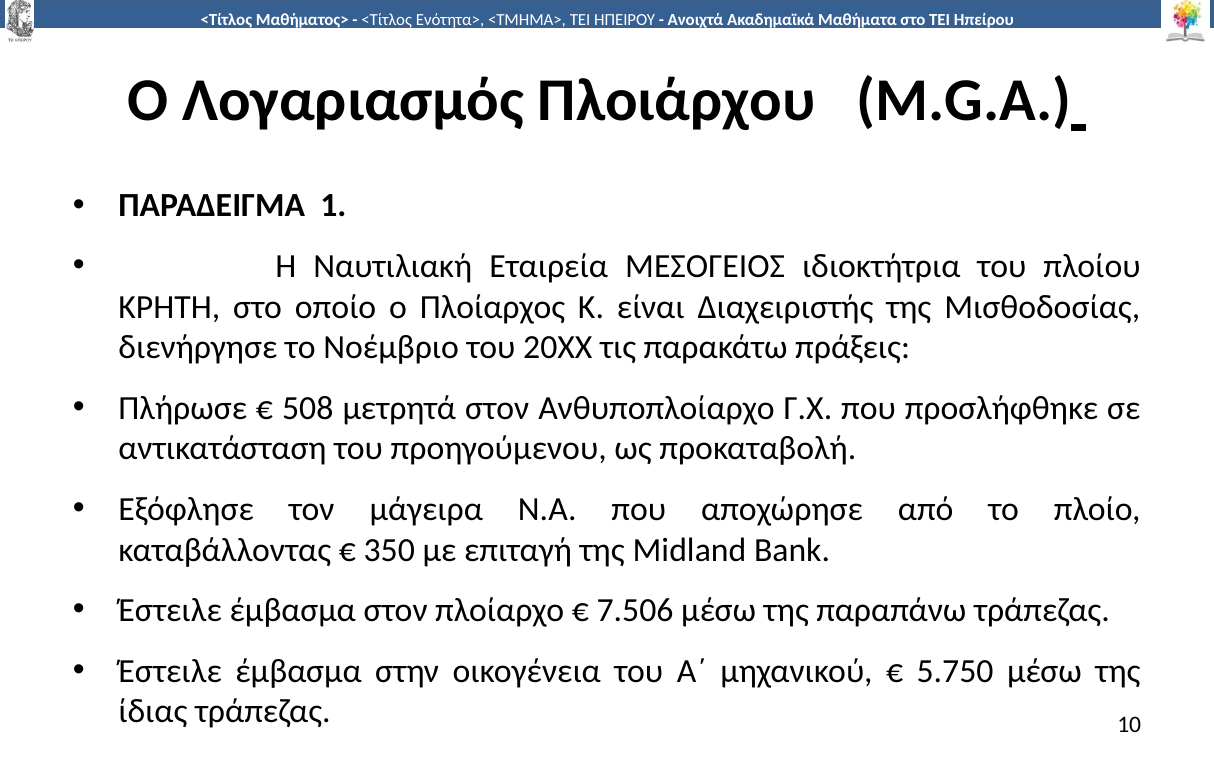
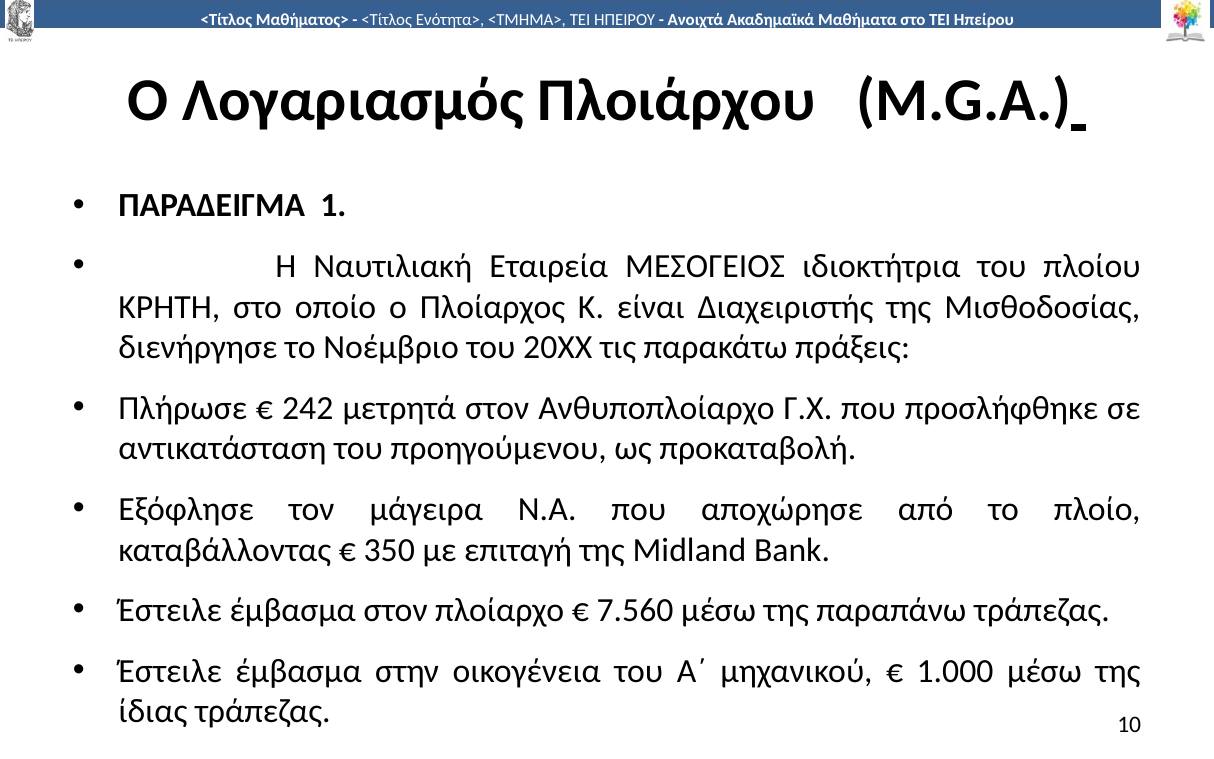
508: 508 -> 242 (308, 408)
7.506: 7.506 -> 7.560 (635, 610)
5.750: 5.750 -> 1.000 (955, 671)
